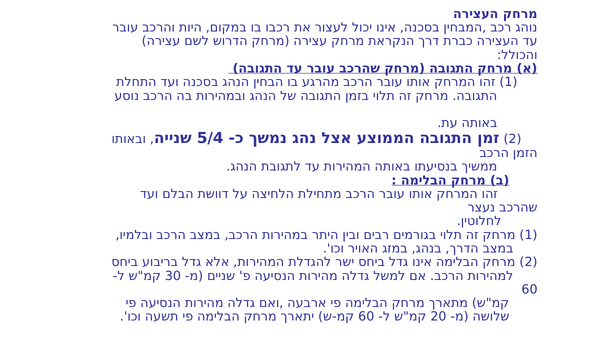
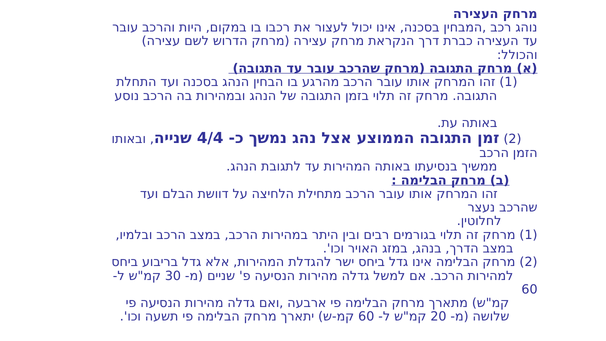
5/4: 5/4 -> 4/4 (210, 138)
